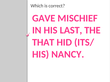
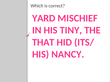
GAVE: GAVE -> YARD (44, 18)
LAST: LAST -> TINY (71, 30)
